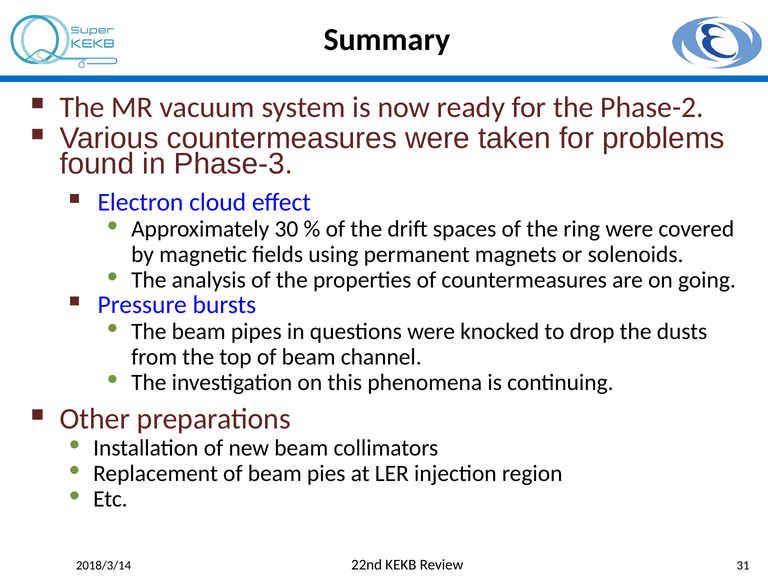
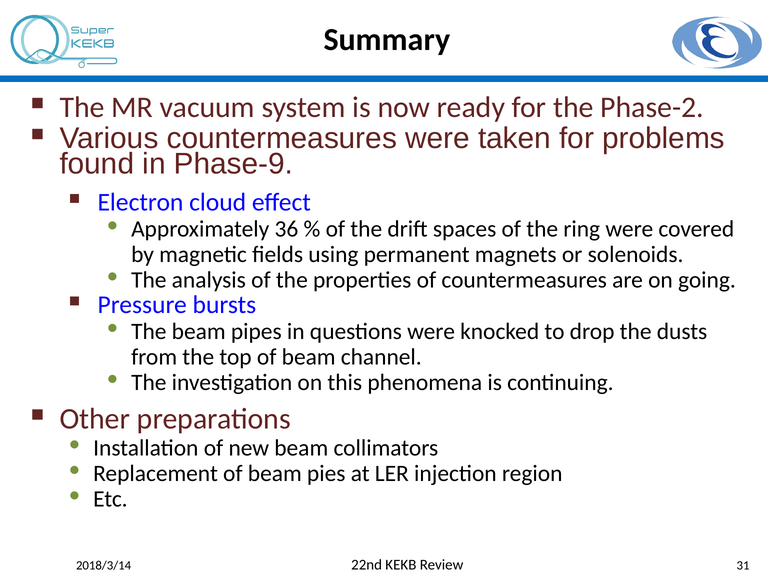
Phase-3: Phase-3 -> Phase-9 (233, 164)
30: 30 -> 36 (286, 229)
